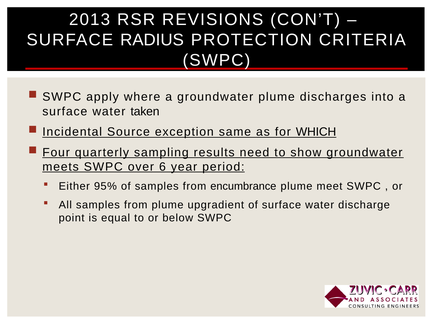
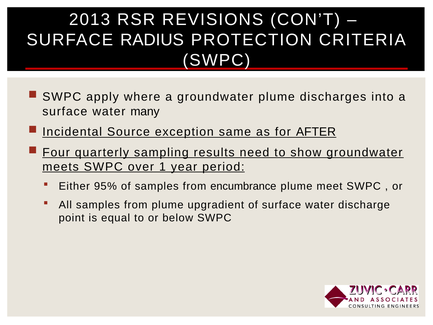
taken: taken -> many (145, 111)
WHICH: WHICH -> AFTER (316, 132)
6: 6 -> 1 (162, 167)
